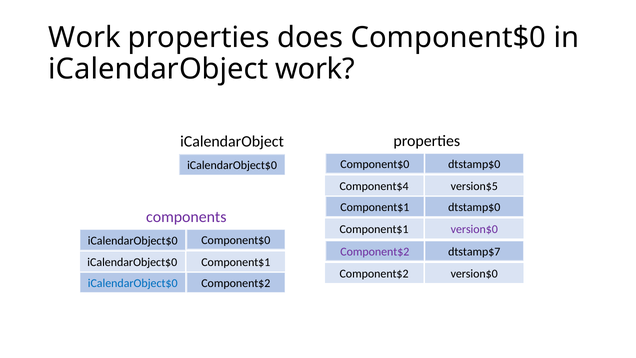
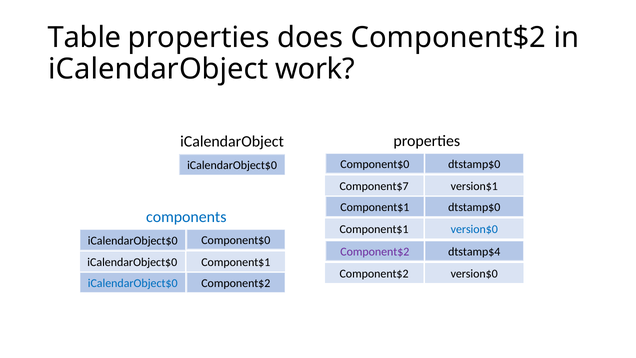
Work: Work -> Table (85, 38)
does Component$0: Component$0 -> Component$2 (448, 38)
Component$4: Component$4 -> Component$7 (374, 186)
version$5: version$5 -> version$1 (474, 186)
components colour: purple -> blue (186, 217)
version$0 colour: purple -> blue (474, 229)
dtstamp$7: dtstamp$7 -> dtstamp$4 (474, 251)
